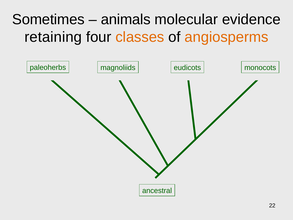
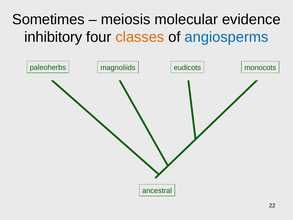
animals: animals -> meiosis (126, 19)
retaining: retaining -> inhibitory (53, 37)
angiosperms colour: orange -> blue (227, 37)
